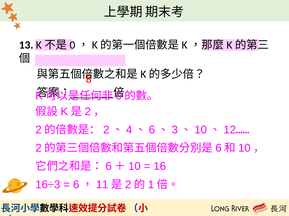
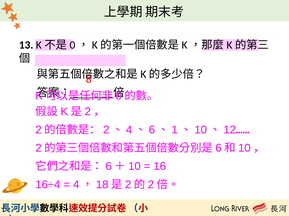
3: 3 -> 1 (175, 130)
16÷3: 16÷3 -> 16÷4 (48, 185)
6: 6 -> 4 (76, 185)
11: 11 -> 18 (102, 185)
1: 1 -> 2 (151, 185)
